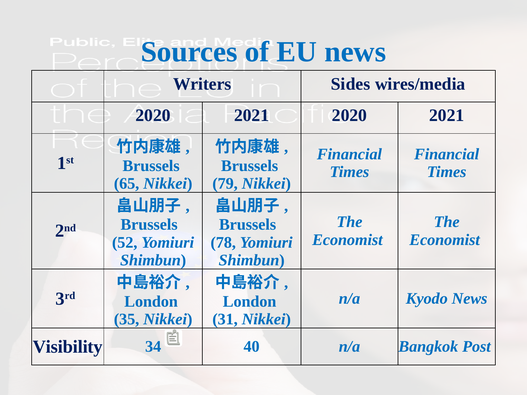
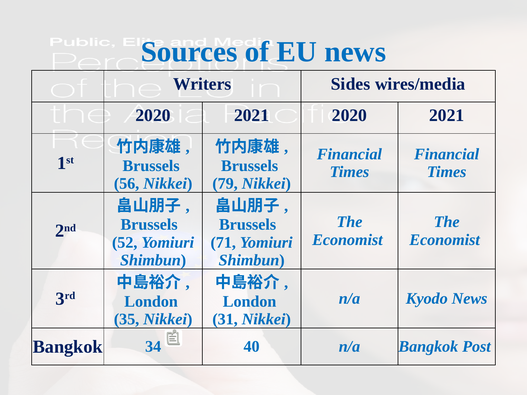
65: 65 -> 56 (127, 184)
78: 78 -> 71 (223, 243)
Visibility: Visibility -> Bangkok (68, 347)
